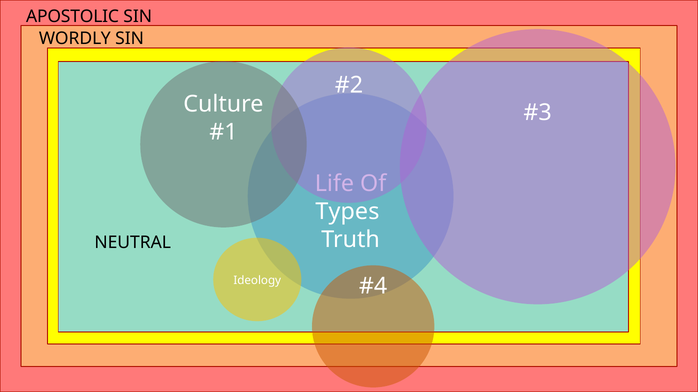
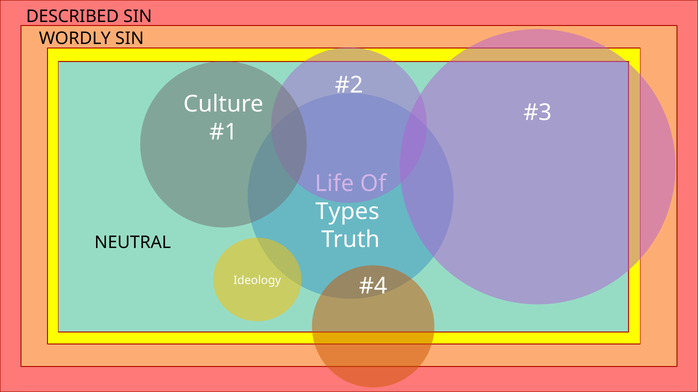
APOSTOLIC: APOSTOLIC -> DESCRIBED (72, 17)
